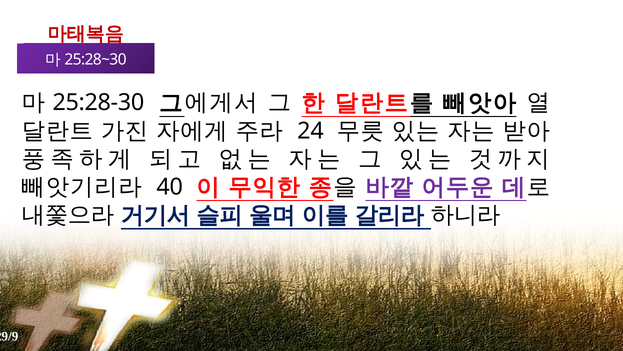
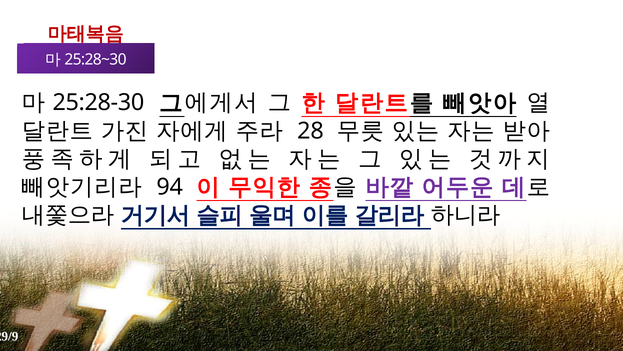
24: 24 -> 28 (310, 131)
40: 40 -> 94 (170, 187)
